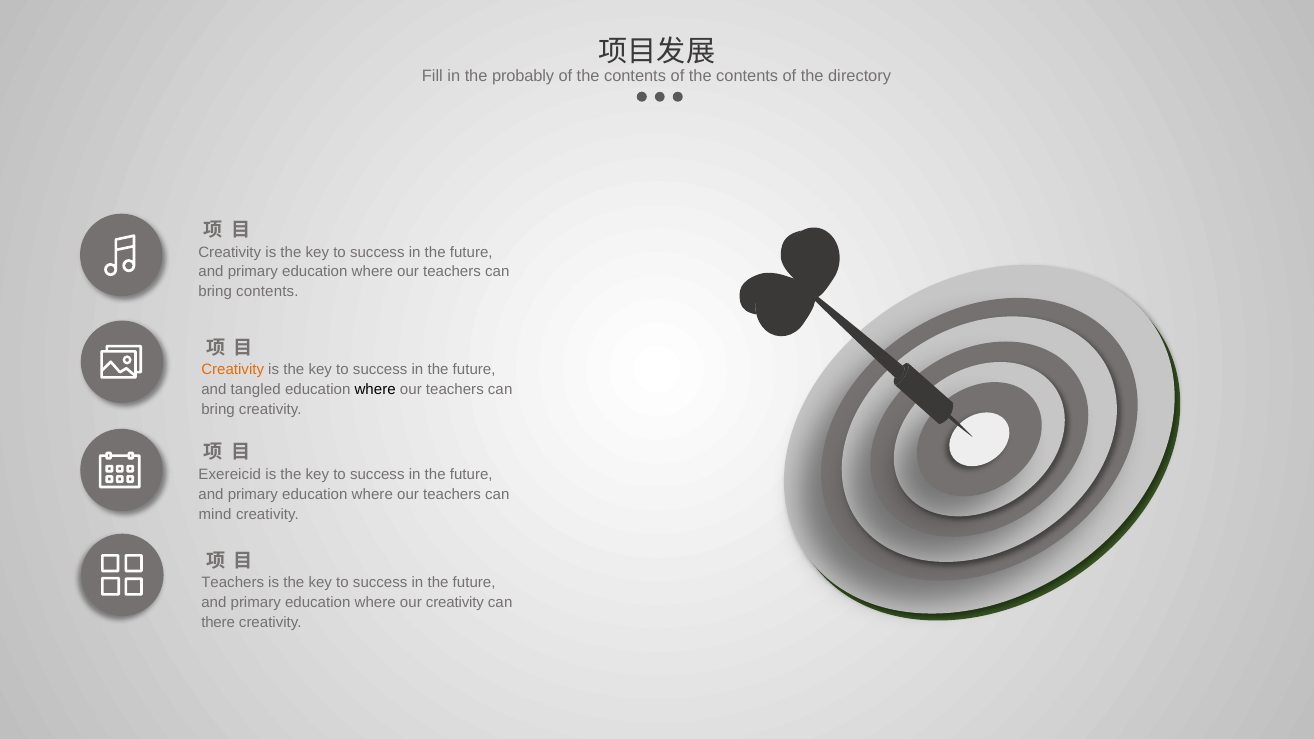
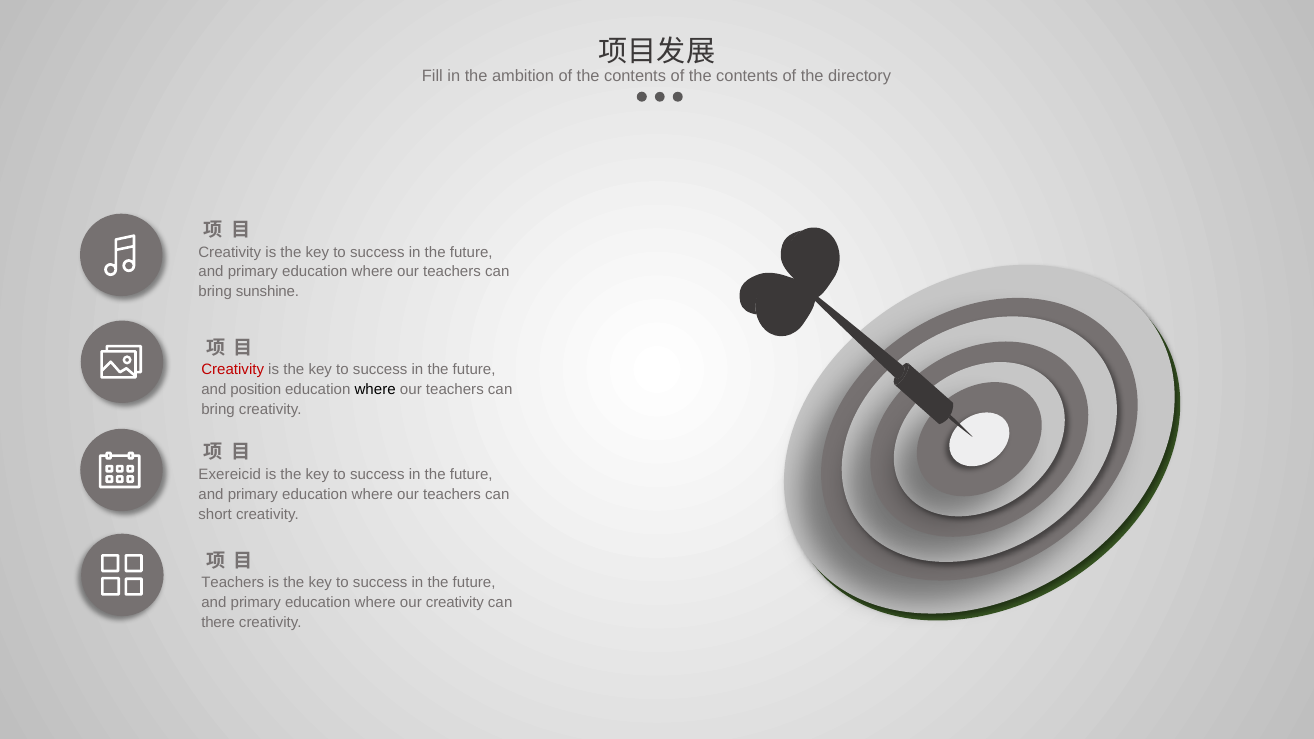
probably: probably -> ambition (523, 76)
bring contents: contents -> sunshine (267, 292)
Creativity colour: orange -> red (233, 370)
tangled: tangled -> position (256, 390)
mind: mind -> short (215, 514)
